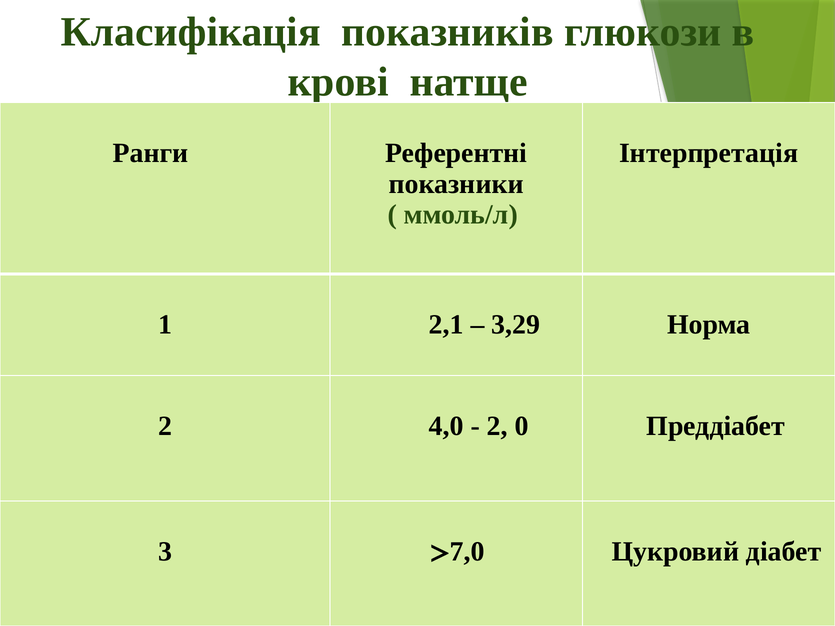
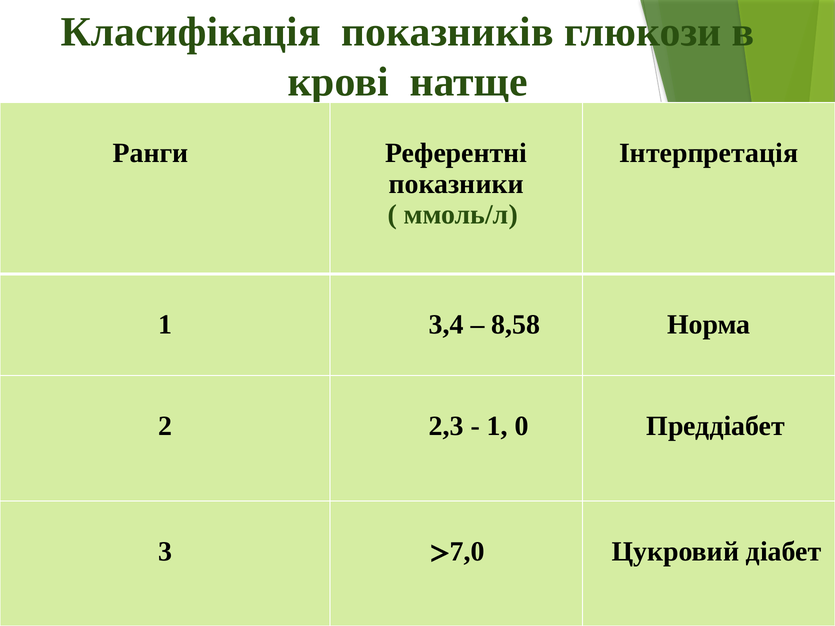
2,1: 2,1 -> 3,4 (446, 325)
3,29: 3,29 -> 8,58 (516, 325)
4,0: 4,0 -> 2,3 (446, 426)
2: 2 -> 1 (497, 426)
